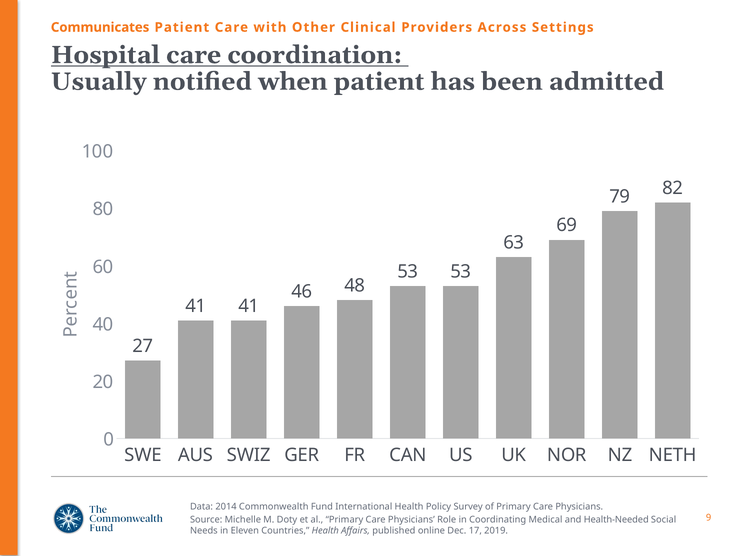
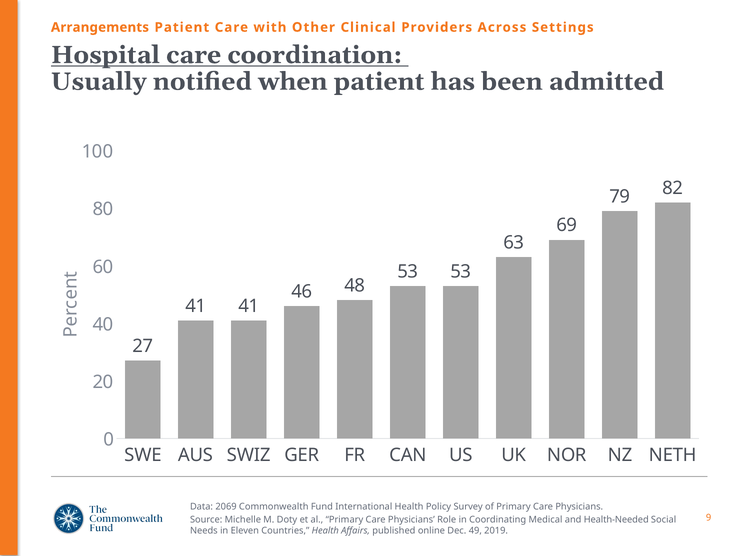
Communicates: Communicates -> Arrangements (100, 27)
2014: 2014 -> 2069 (226, 507)
17: 17 -> 49 (475, 531)
